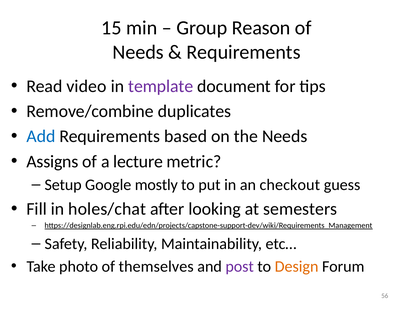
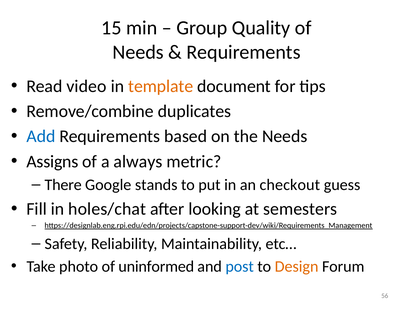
Reason: Reason -> Quality (261, 28)
template colour: purple -> orange (161, 86)
lecture: lecture -> always (138, 161)
Setup: Setup -> There (63, 185)
mostly: mostly -> stands (156, 185)
themselves: themselves -> uninformed (156, 266)
post colour: purple -> blue (240, 266)
